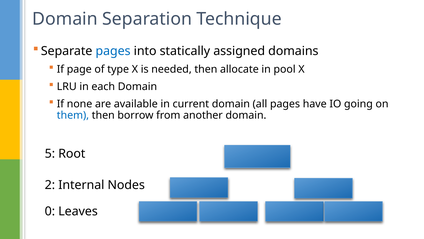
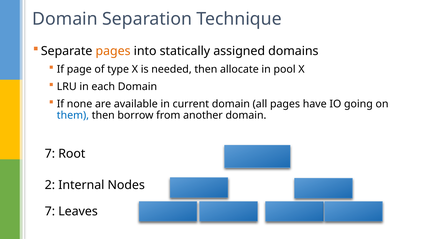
pages colour: blue -> orange (113, 51)
5: 5 -> 7 (50, 154)
0: 0 -> 7 (50, 211)
